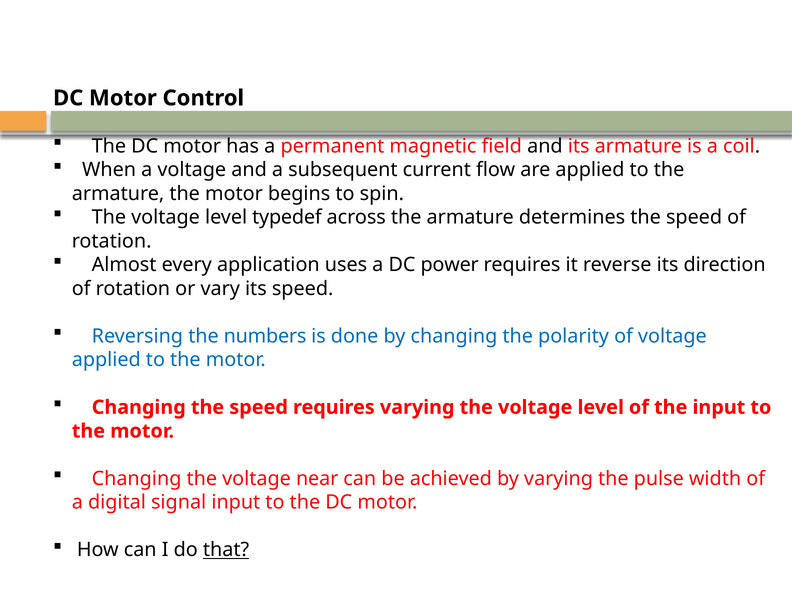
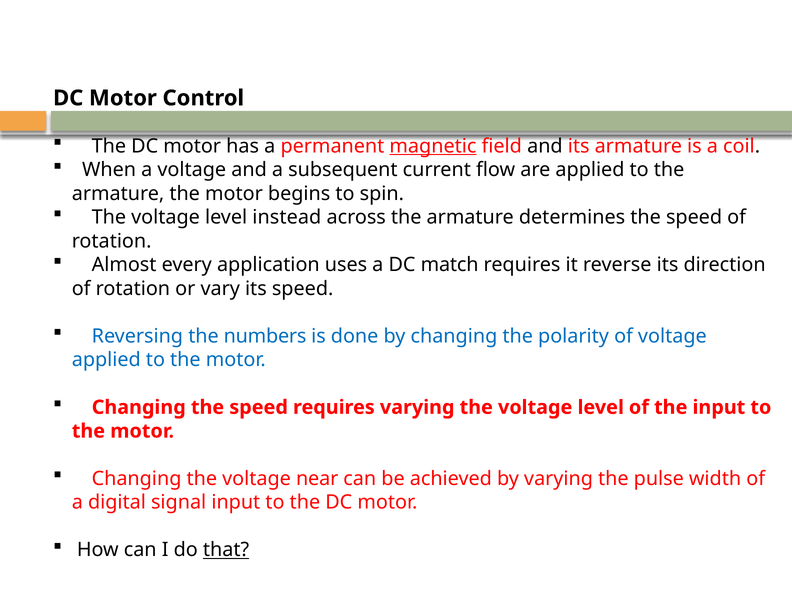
magnetic underline: none -> present (433, 146)
typedef: typedef -> instead (287, 217)
power: power -> match (450, 265)
